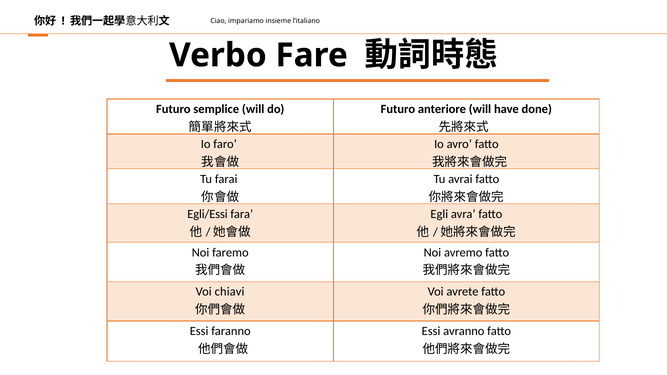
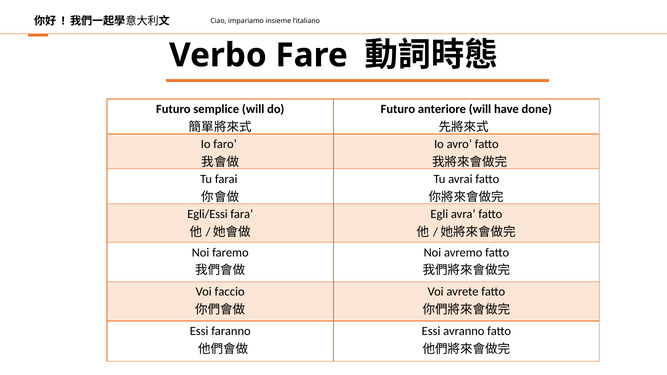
chiavi: chiavi -> faccio (230, 292)
